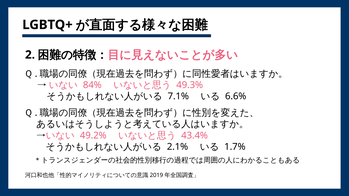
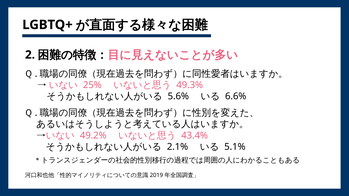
84%: 84% -> 25% (92, 85)
7.1%: 7.1% -> 5.6% (178, 96)
1.7%: 1.7% -> 5.1% (235, 147)
